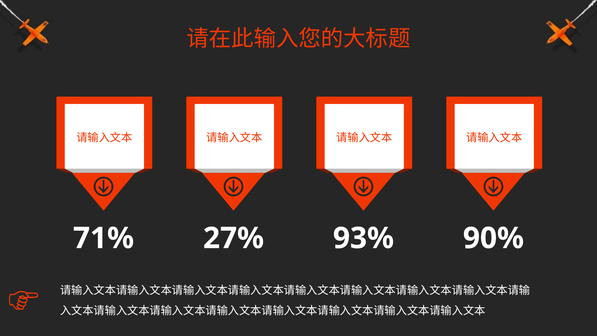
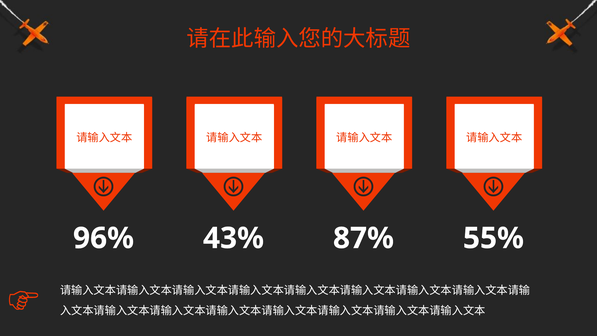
71%: 71% -> 96% (104, 238)
27%: 27% -> 43% (233, 238)
93%: 93% -> 87% (363, 238)
90%: 90% -> 55% (493, 238)
